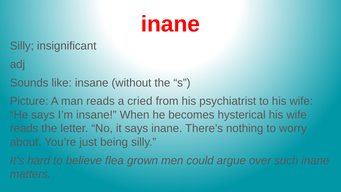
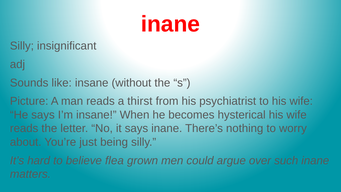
cried: cried -> thirst (140, 101)
